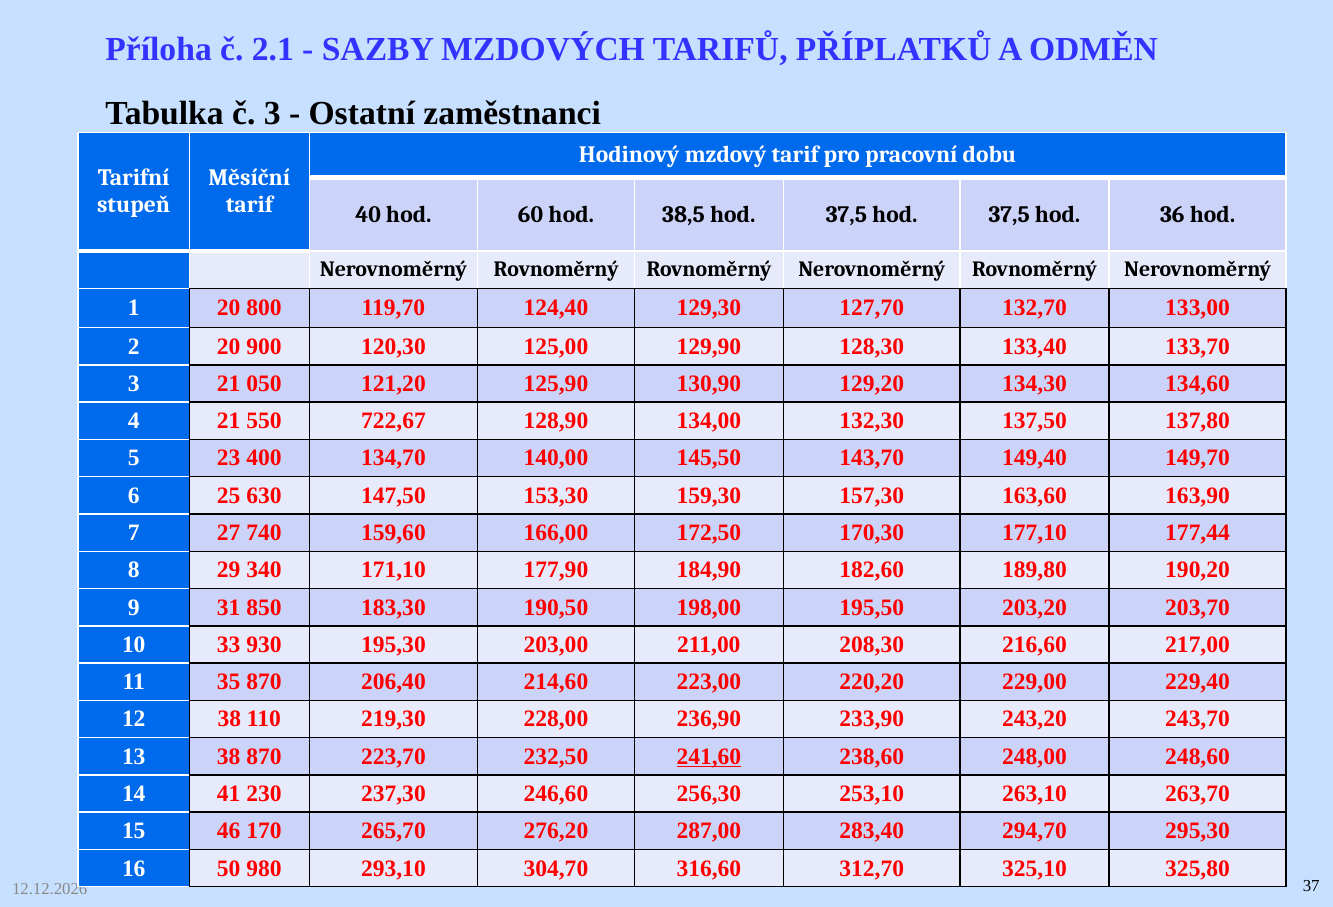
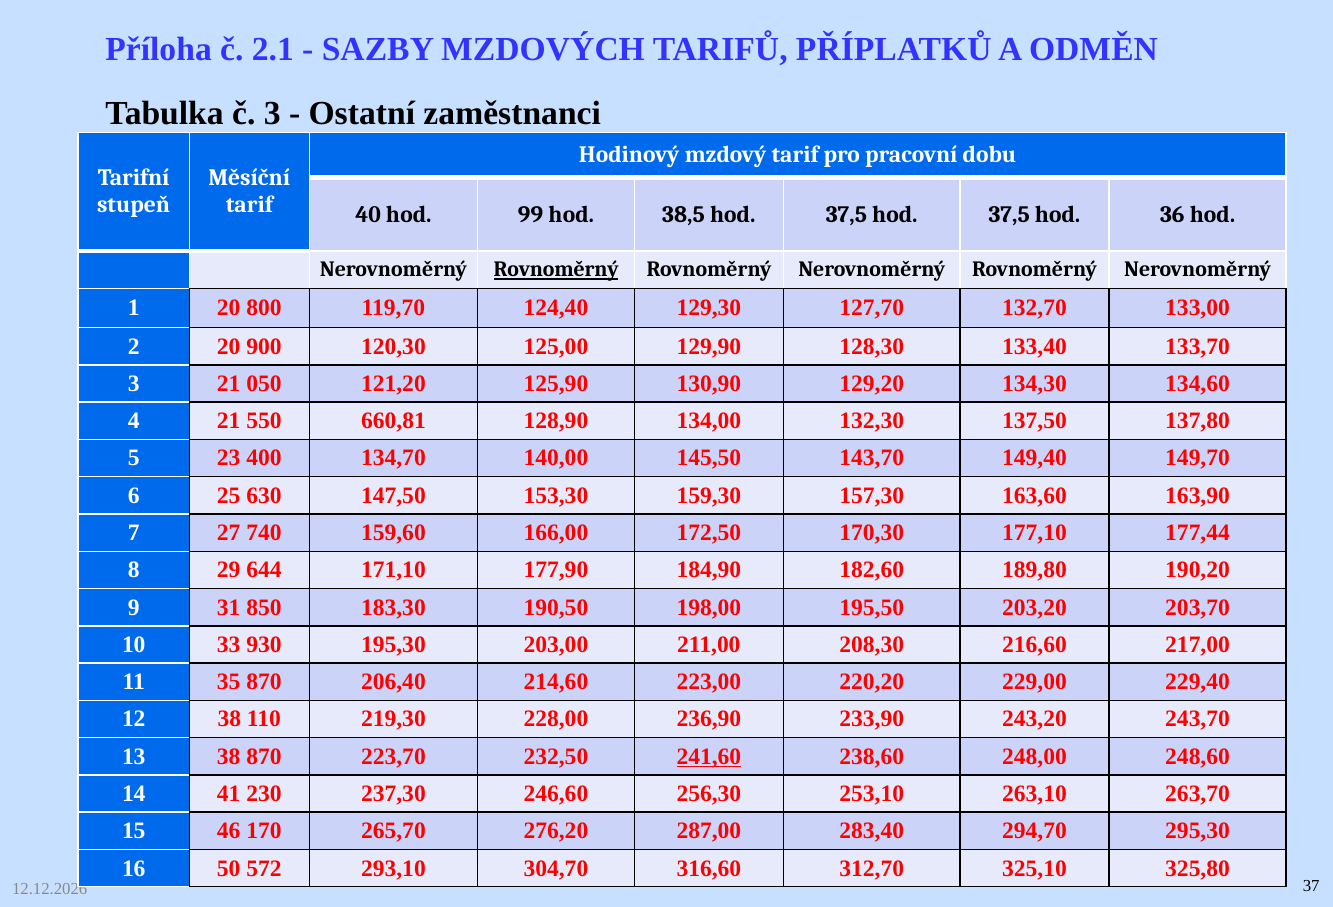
60: 60 -> 99 (531, 214)
Rovnoměrný underline: none -> present (556, 270)
722,67: 722,67 -> 660,81 (393, 421)
340: 340 -> 644 (264, 570)
980: 980 -> 572 (264, 868)
